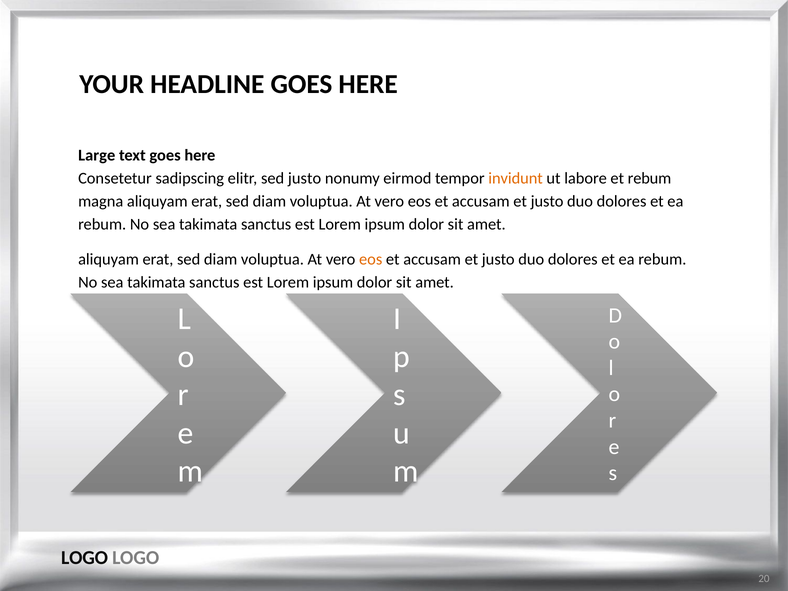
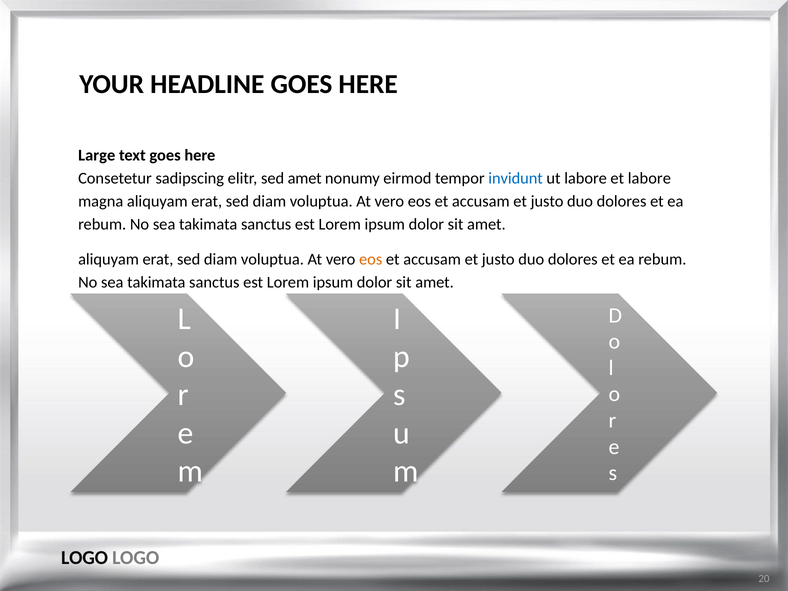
sed justo: justo -> amet (305, 178)
invidunt colour: orange -> blue (516, 178)
et rebum: rebum -> labore (649, 178)
